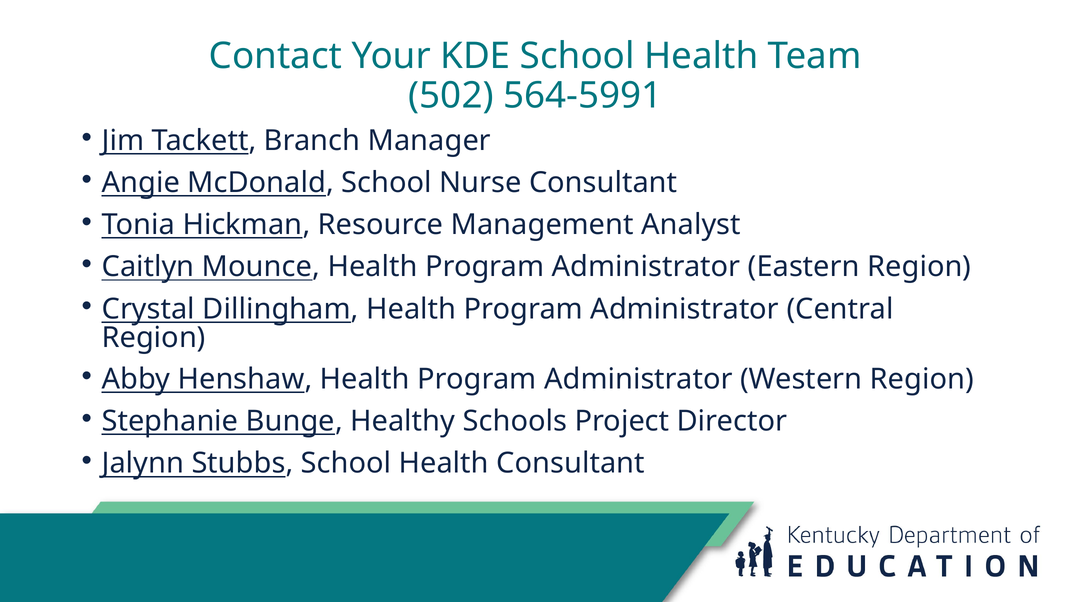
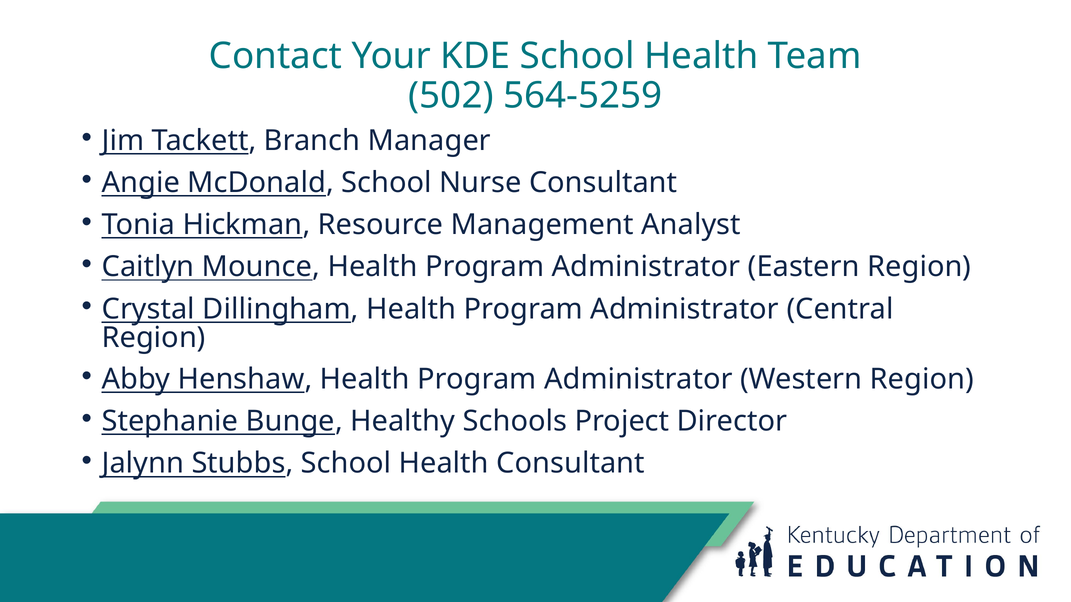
564-5991: 564-5991 -> 564-5259 (583, 96)
